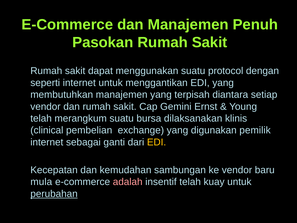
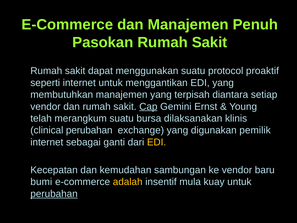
dengan: dengan -> proaktif (262, 71)
Cap underline: none -> present (148, 106)
clinical pembelian: pembelian -> perubahan (89, 130)
mula: mula -> bumi (41, 182)
adalah colour: pink -> yellow (128, 182)
insentif telah: telah -> mula (190, 182)
